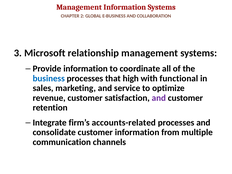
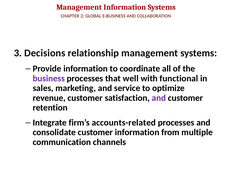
Microsoft: Microsoft -> Decisions (45, 53)
business colour: blue -> purple (49, 78)
high: high -> well (131, 78)
